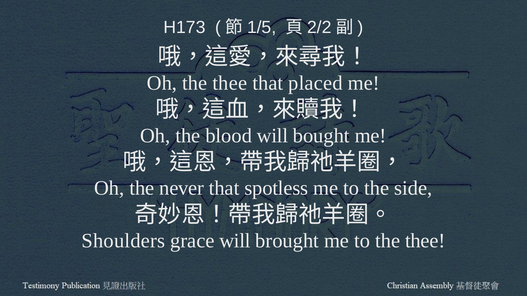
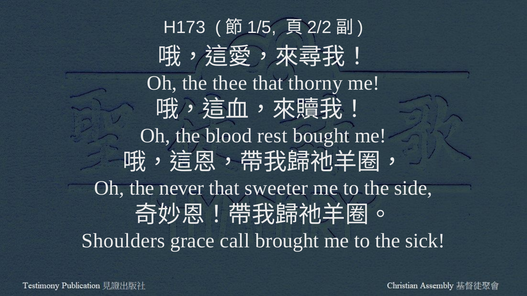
placed: placed -> thorny (315, 83)
blood will: will -> rest (272, 136)
spotless: spotless -> sweeter (276, 189)
grace will: will -> call (235, 241)
to the thee: thee -> sick (425, 241)
